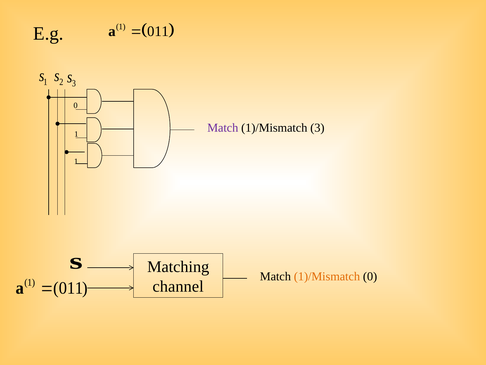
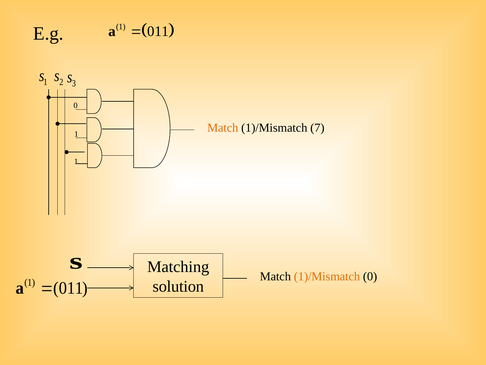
Match colour: purple -> orange (223, 128)
1)/Mismatch 3: 3 -> 7 (317, 128)
channel: channel -> solution (178, 286)
